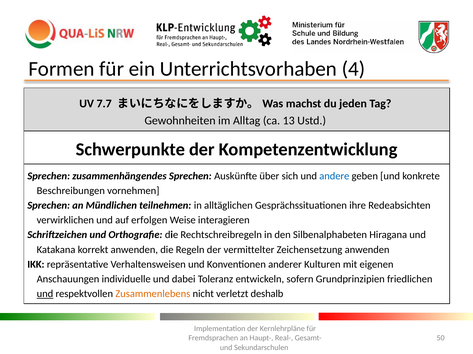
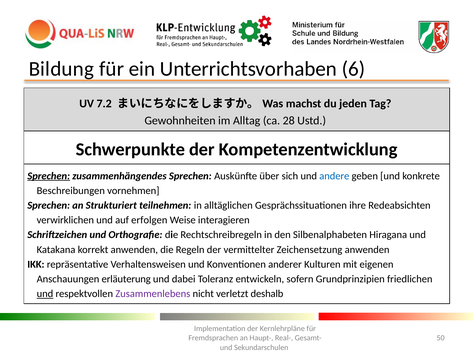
Formen: Formen -> Bildung (61, 69)
4: 4 -> 6 (353, 69)
7.7: 7.7 -> 7.2 (104, 104)
13: 13 -> 28 (289, 121)
Sprechen underline: none -> present (49, 176)
Mündlichen: Mündlichen -> Strukturiert (111, 206)
individuelle: individuelle -> erläuterung (126, 280)
Zusammenlebens colour: orange -> purple (153, 294)
